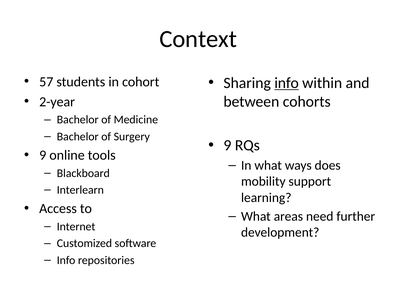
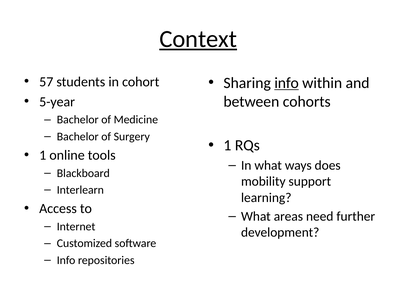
Context underline: none -> present (198, 39)
2-year: 2-year -> 5-year (57, 102)
9: 9 -> 1 (227, 145)
9: 9 -> 1 (43, 155)
